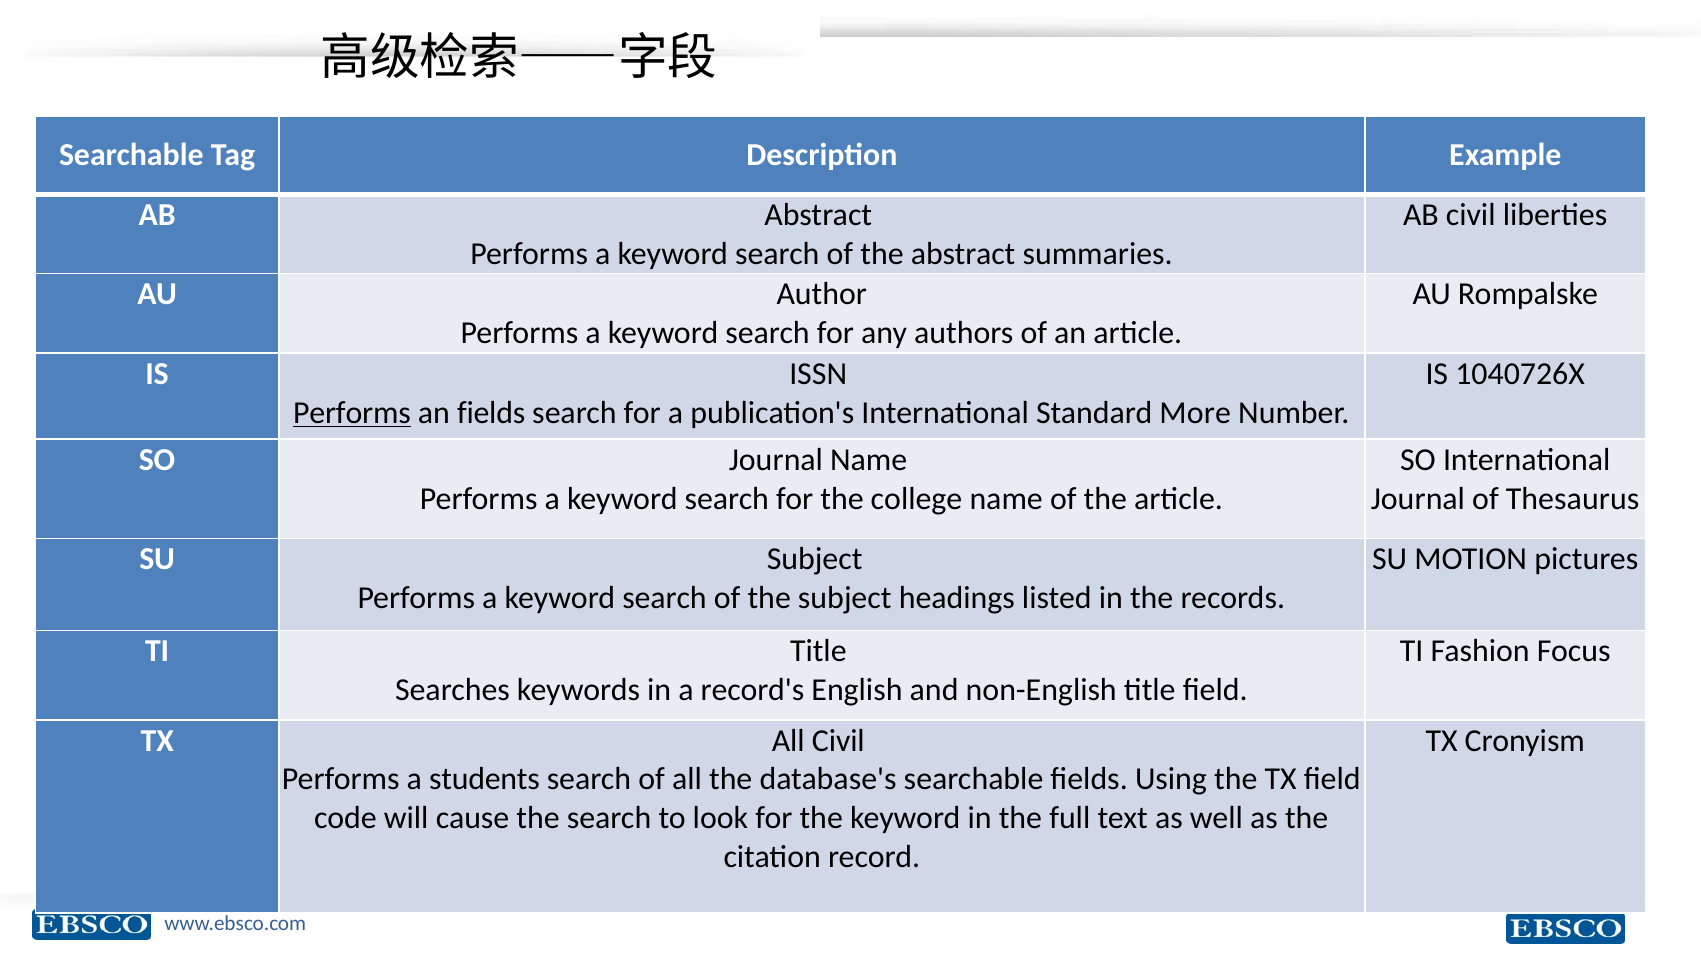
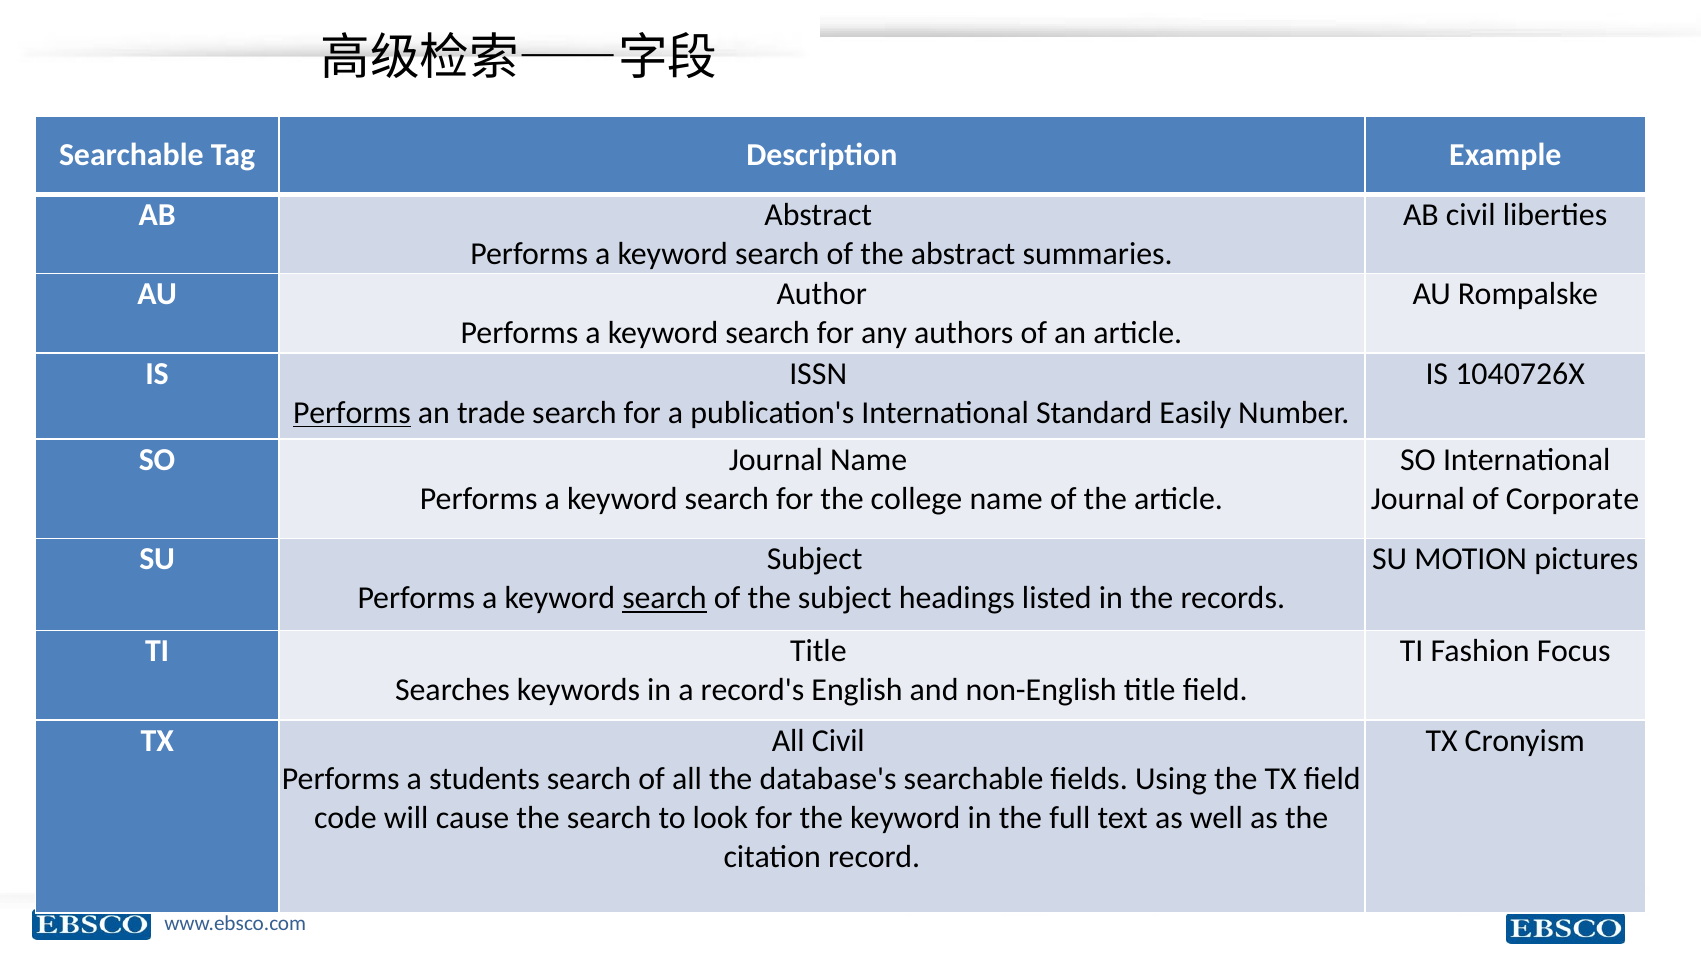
an fields: fields -> trade (491, 413)
More: More -> Easily (1195, 413)
Thesaurus: Thesaurus -> Corporate (1572, 499)
search underline: none -> present (665, 598)
